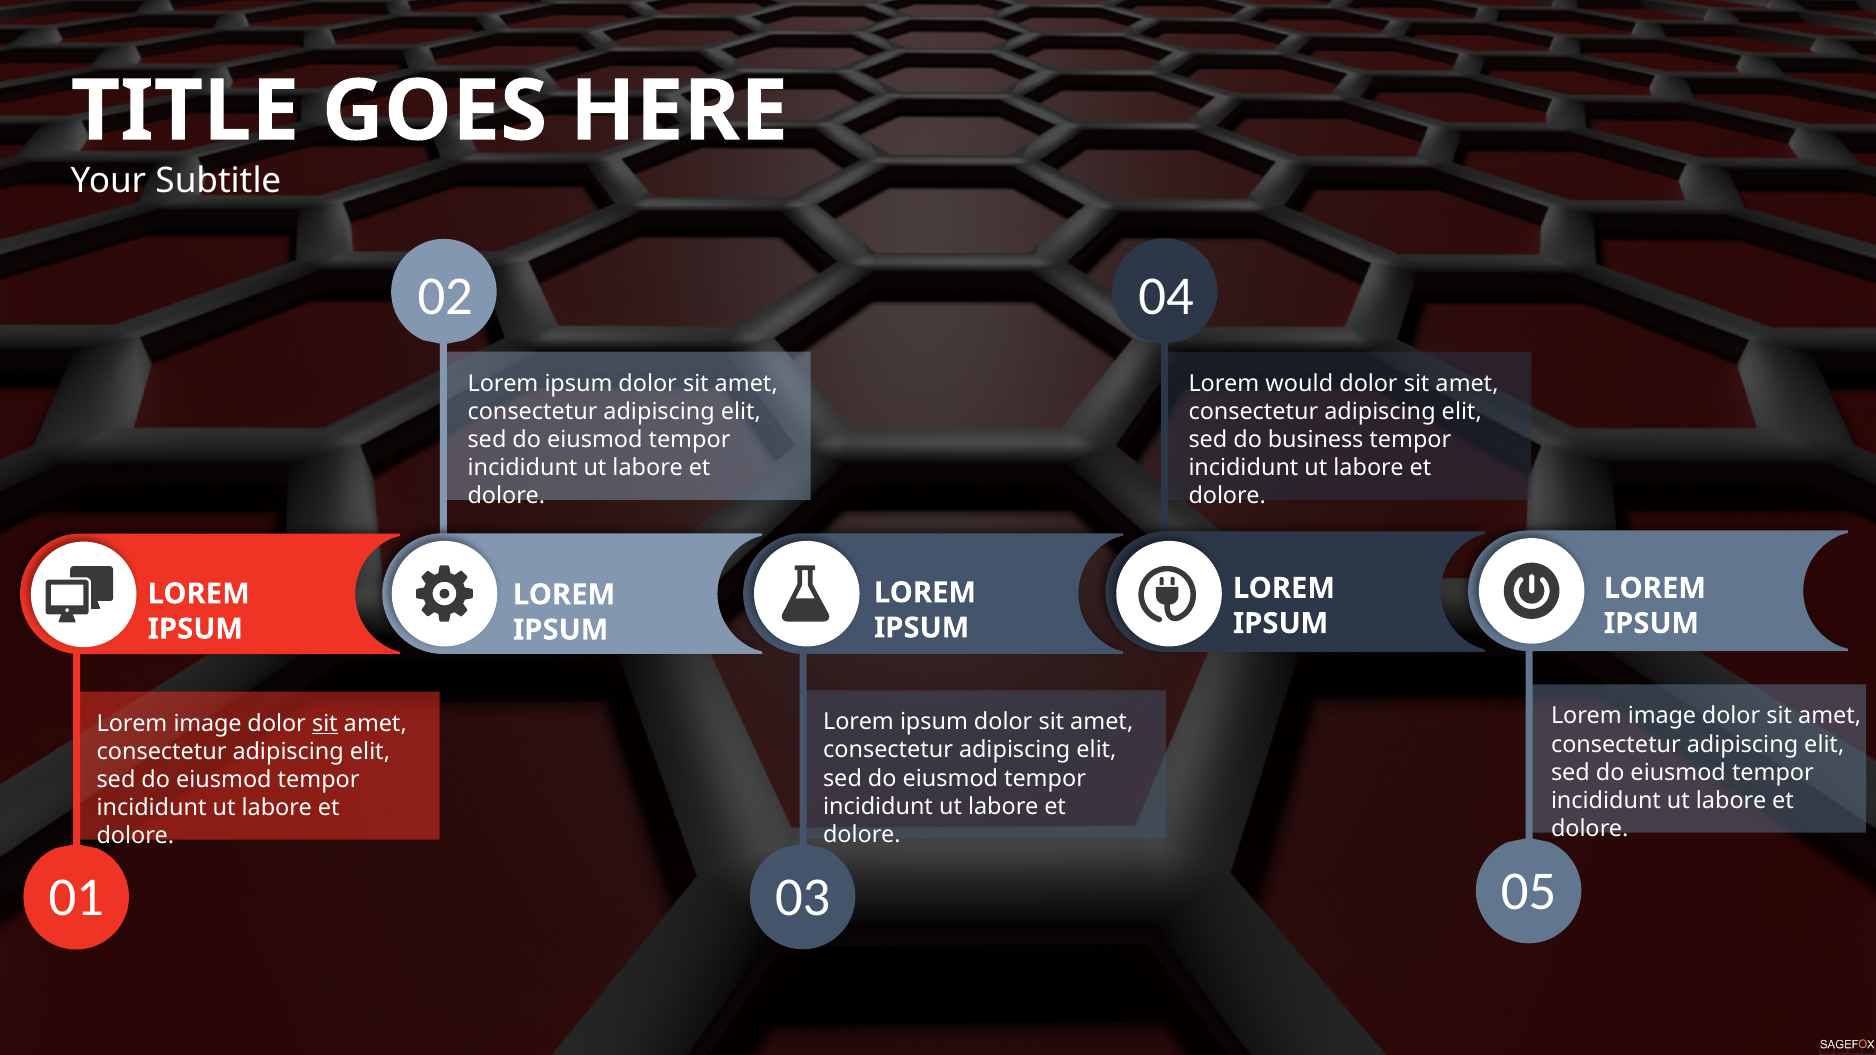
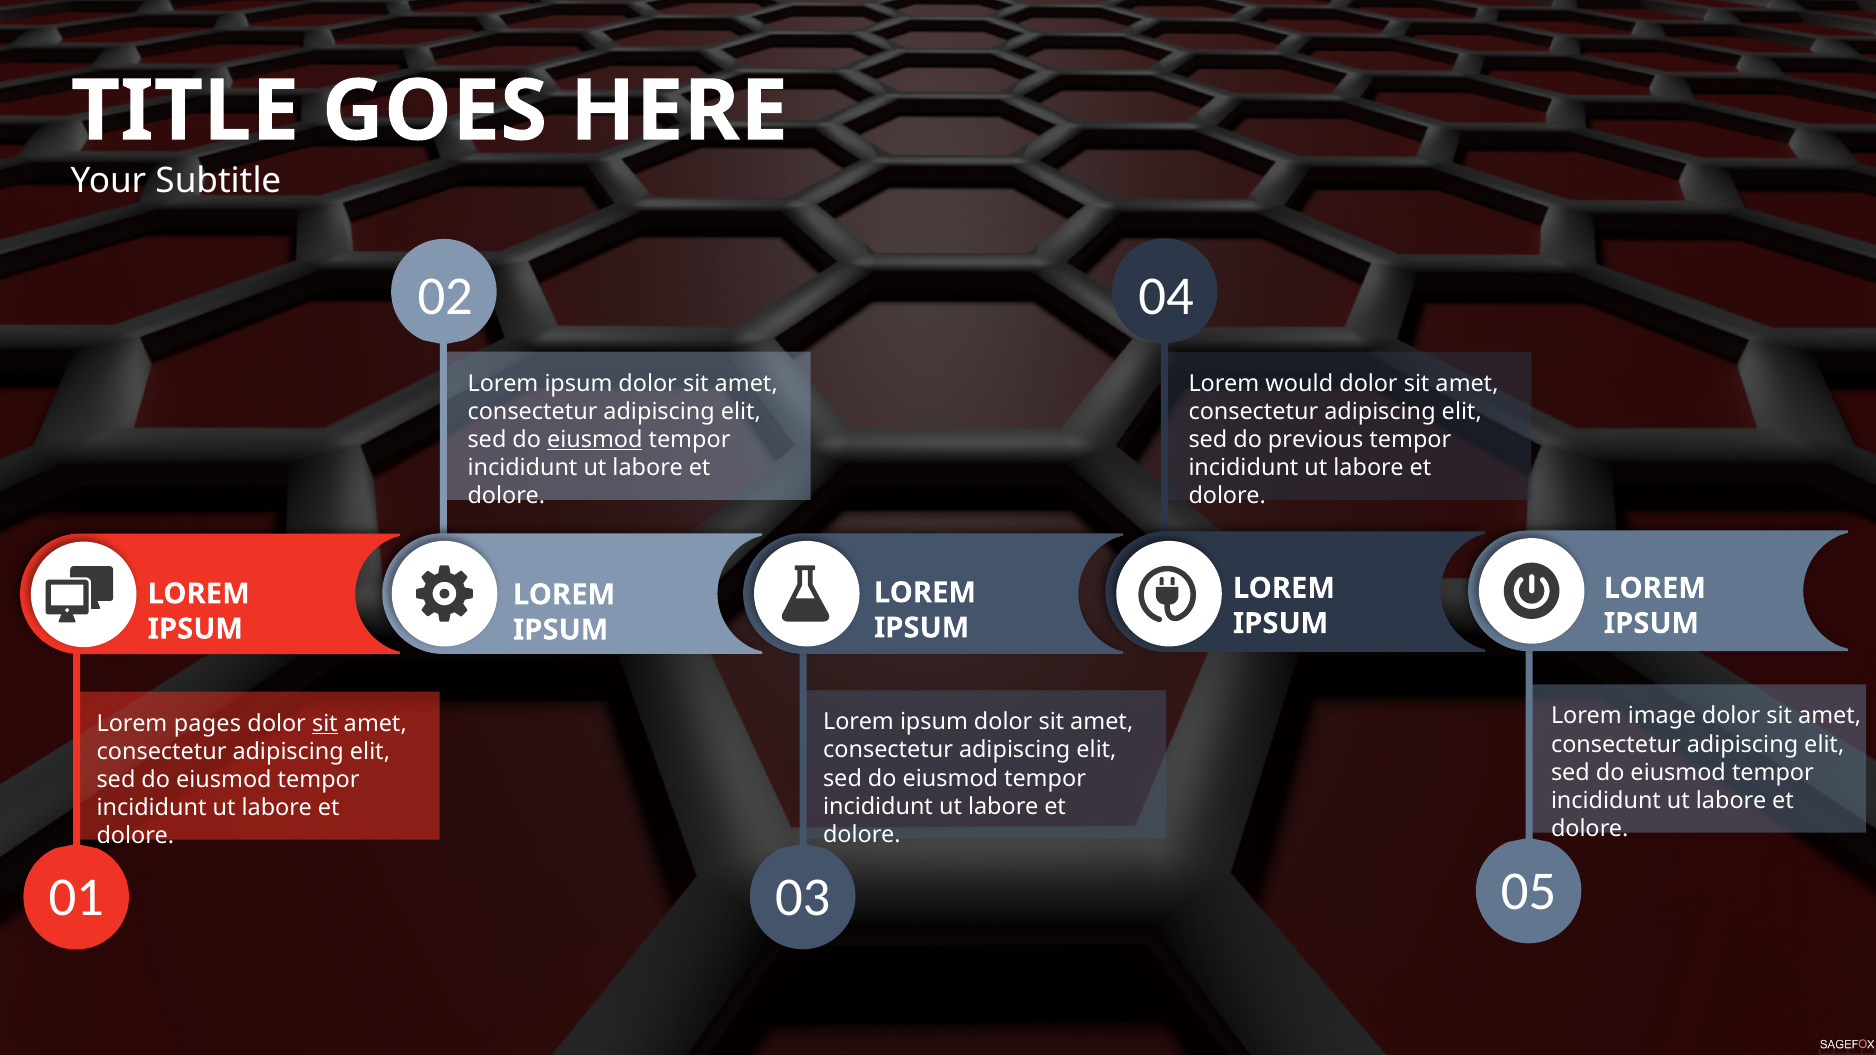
eiusmod underline: none -> present (595, 440)
business: business -> previous (1316, 440)
image: image -> pages (207, 724)
